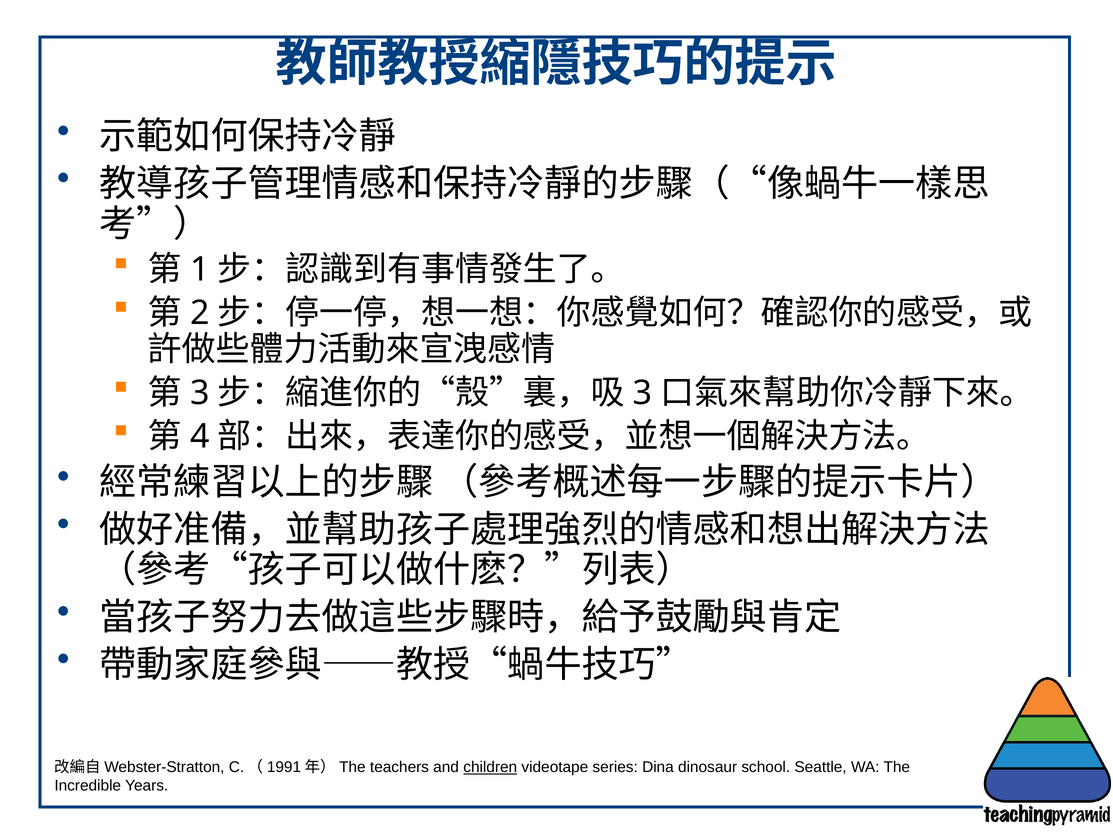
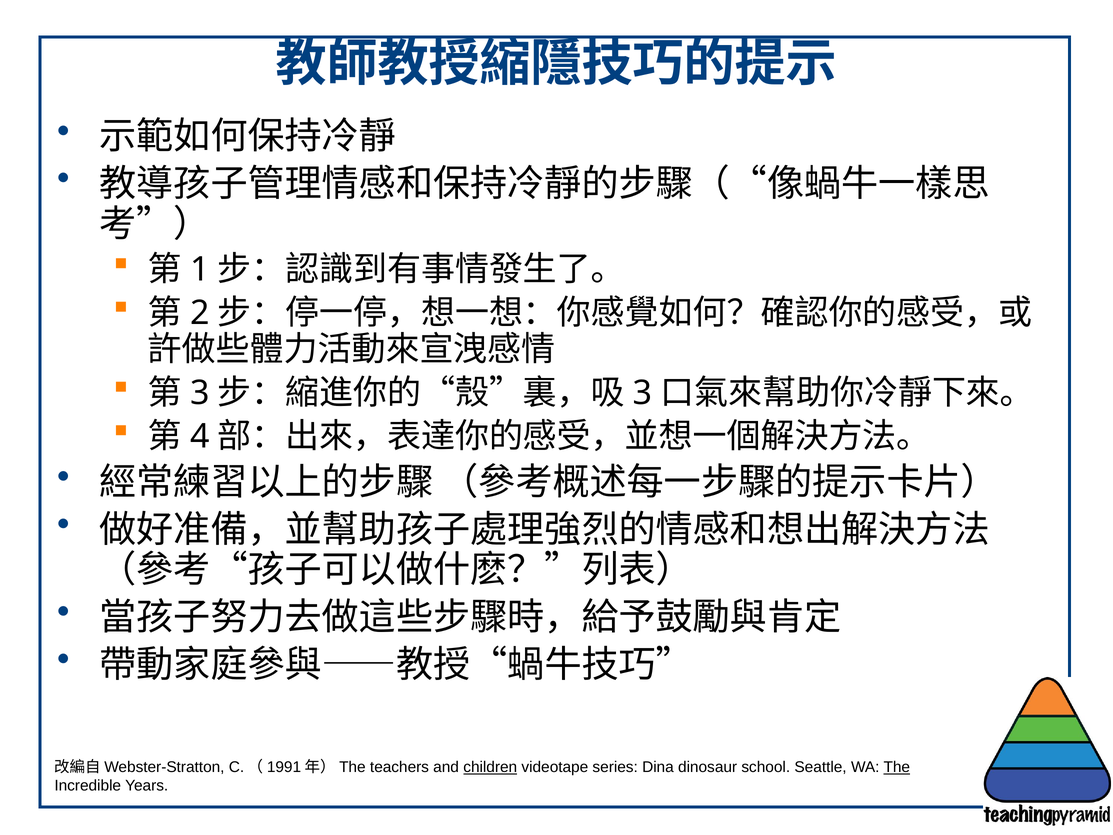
The underline: none -> present (897, 767)
